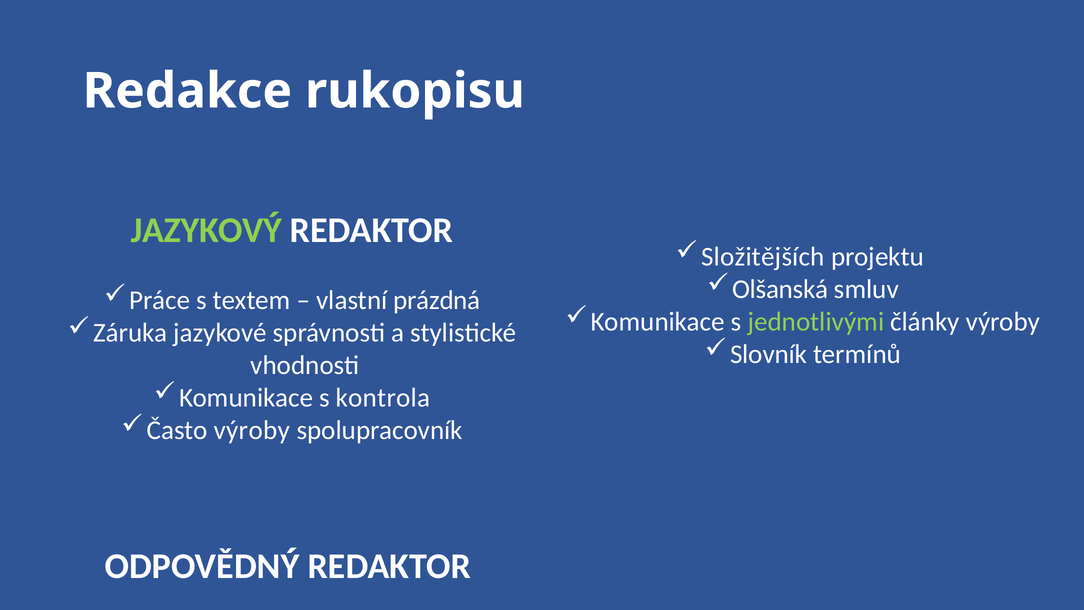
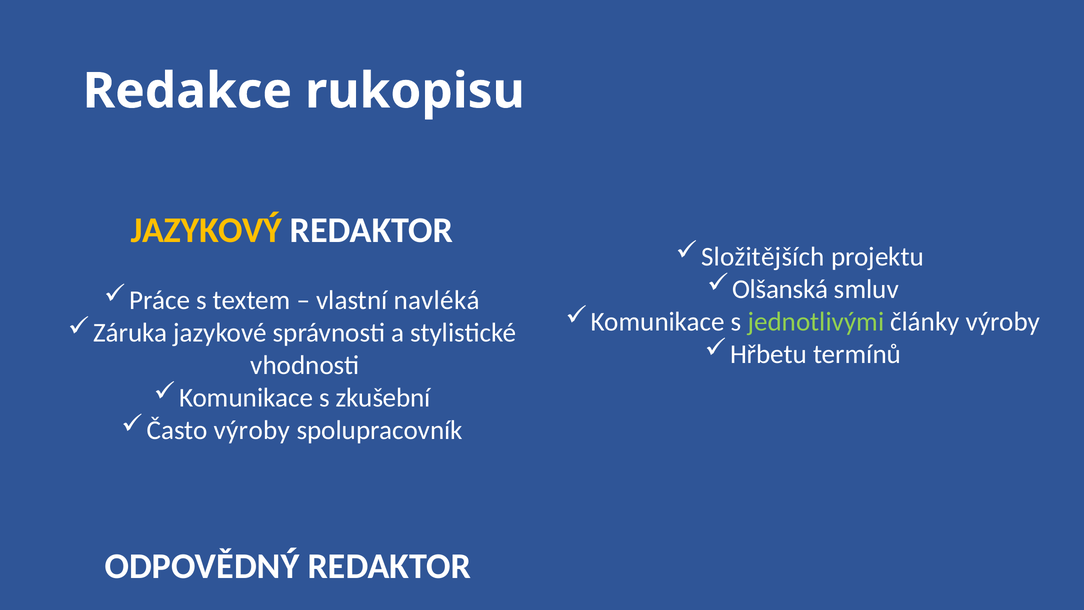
JAZYKOVÝ colour: light green -> yellow (206, 230)
prázdná: prázdná -> navléká (437, 300)
Slovník: Slovník -> Hřbetu (769, 354)
kontrola: kontrola -> zkušební (383, 398)
